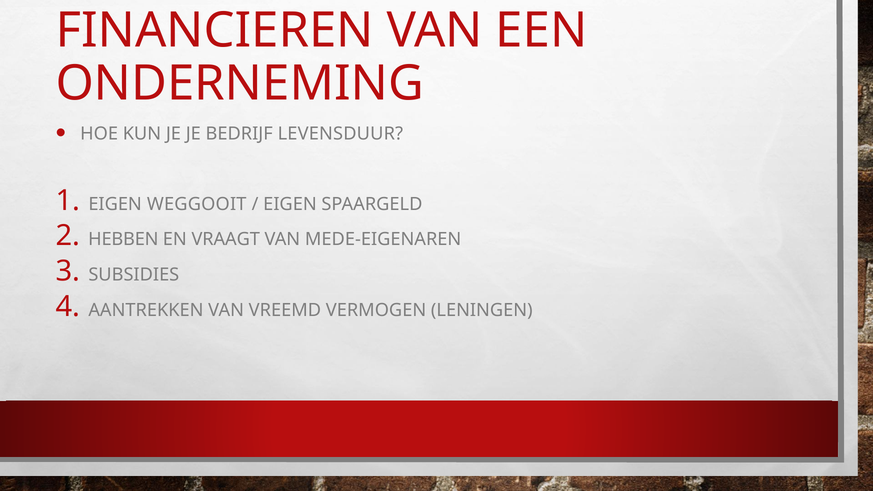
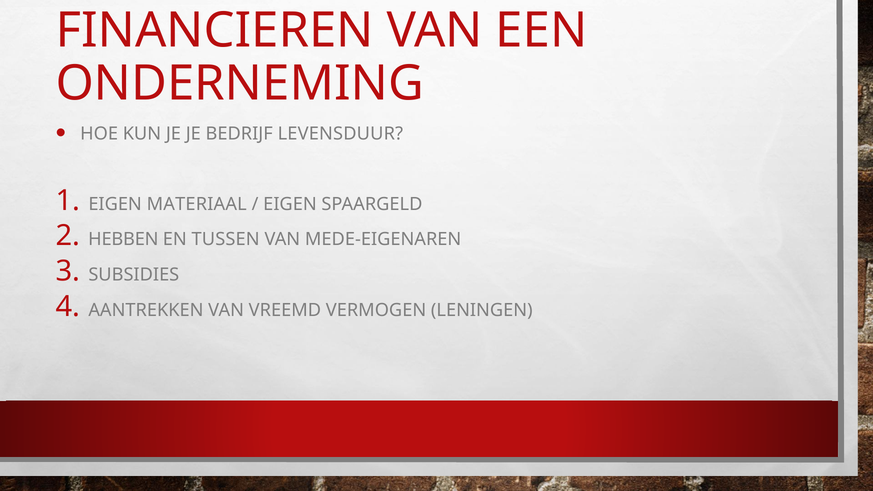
WEGGOOIT: WEGGOOIT -> MATERIAAL (197, 204)
VRAAGT: VRAAGT -> TUSSEN (226, 239)
